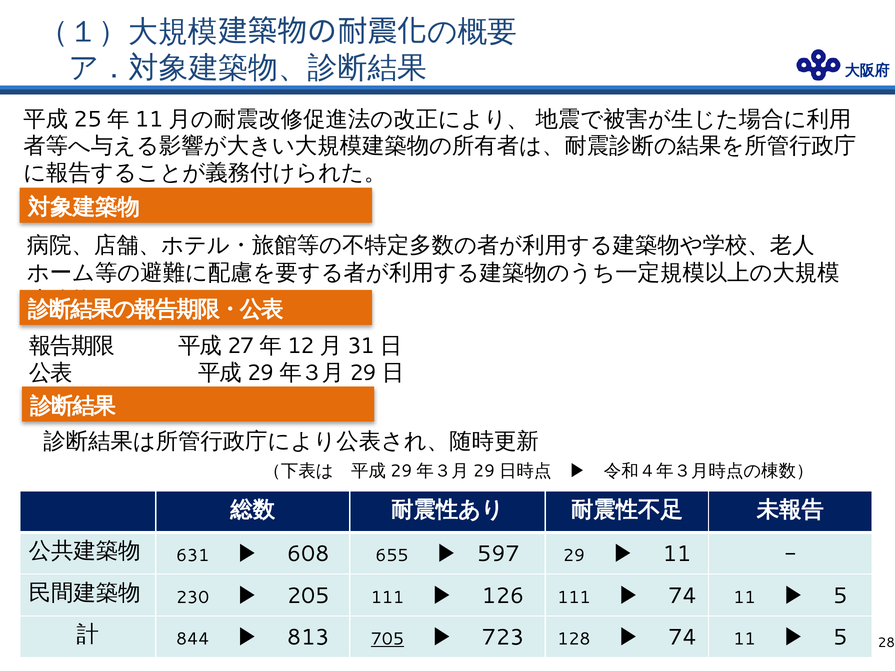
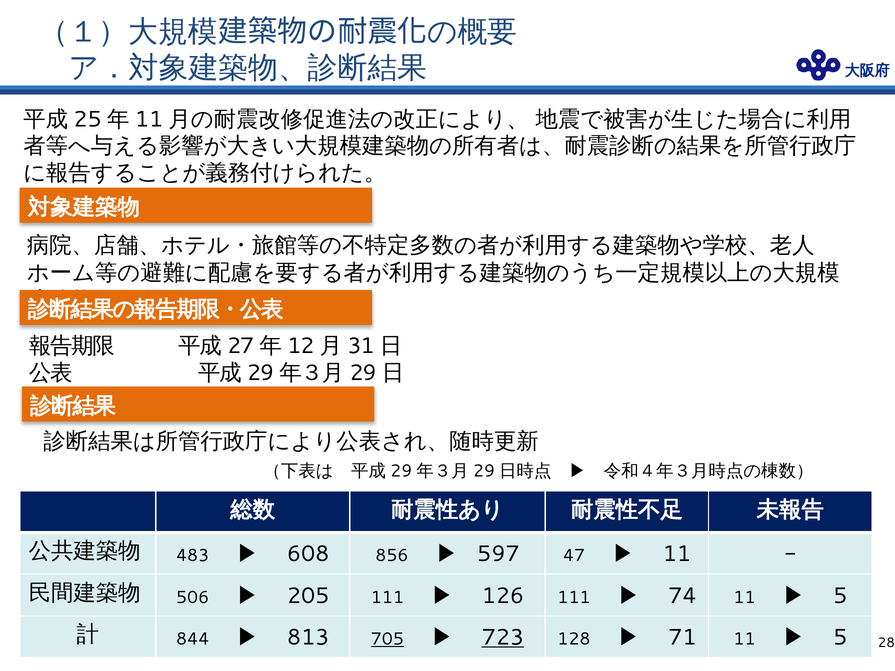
631: 631 -> 483 (193, 556)
655: 655 -> 856 (392, 556)
29: 29 -> 47 (574, 556)
230: 230 -> 506 (193, 598)
723 underline: none -> present (503, 638)
74: 74 -> 71 (682, 638)
